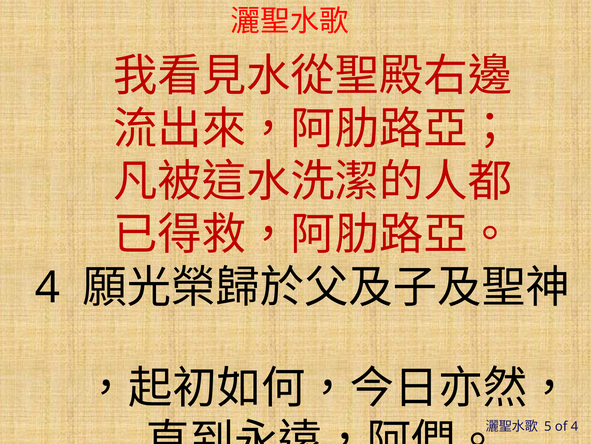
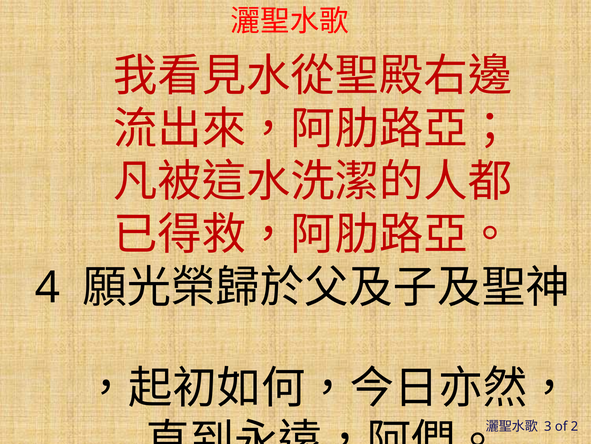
5: 5 -> 3 (548, 426)
of 4: 4 -> 2 (574, 426)
